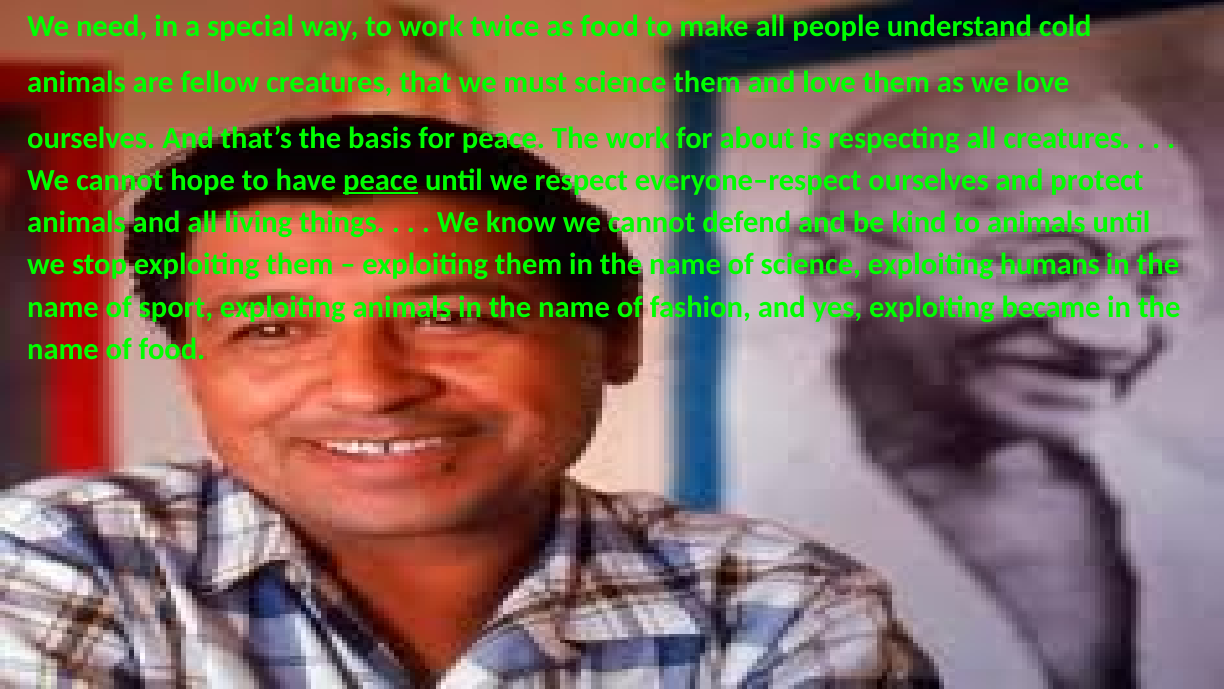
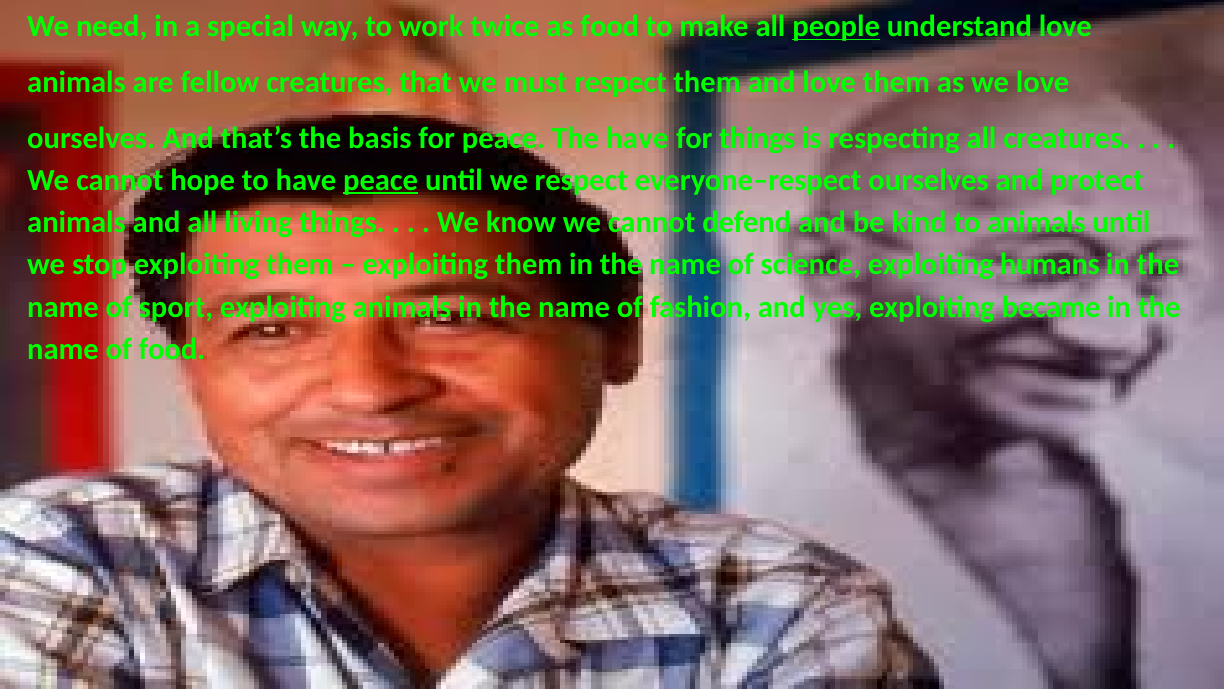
people underline: none -> present (836, 26)
understand cold: cold -> love (1065, 26)
must science: science -> respect (620, 82)
The work: work -> have (637, 138)
for about: about -> things (757, 138)
